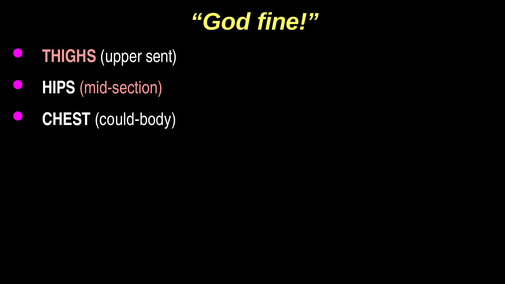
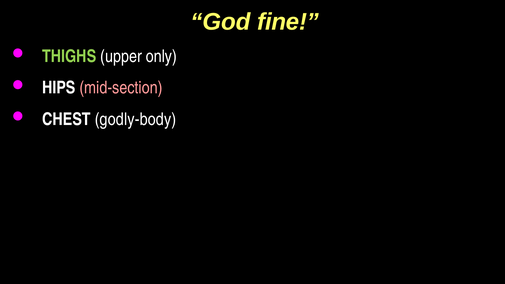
THIGHS colour: pink -> light green (69, 56)
sent: sent -> only (161, 56)
could-body: could-body -> godly-body (135, 119)
